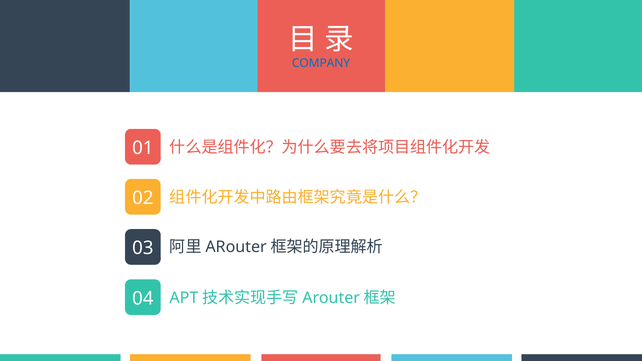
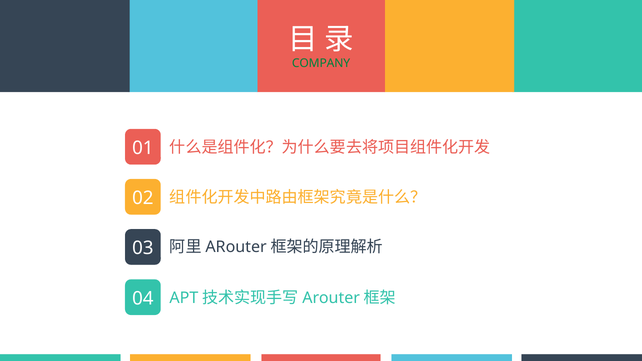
COMPANY colour: blue -> green (321, 63)
